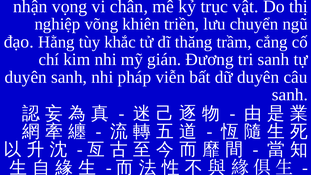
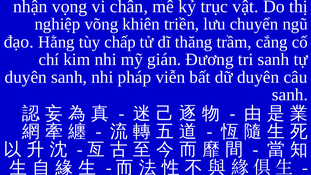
khắc: khắc -> chấp (120, 42)
